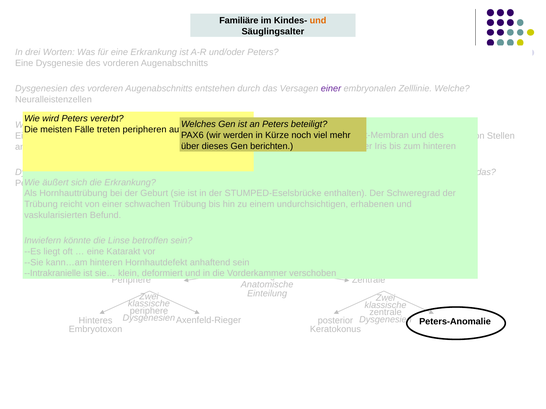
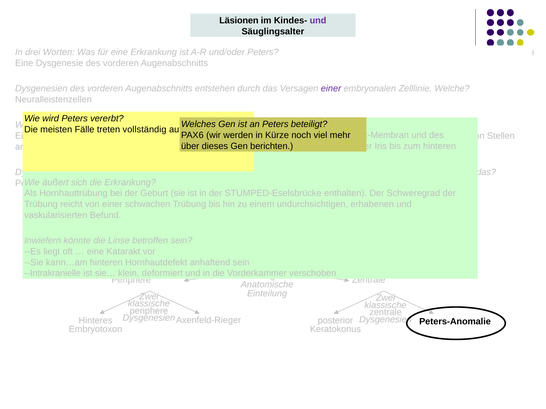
Familiäre: Familiäre -> Läsionen (239, 20)
und colour: orange -> purple (318, 20)
peripheren: peripheren -> vollständig (145, 130)
